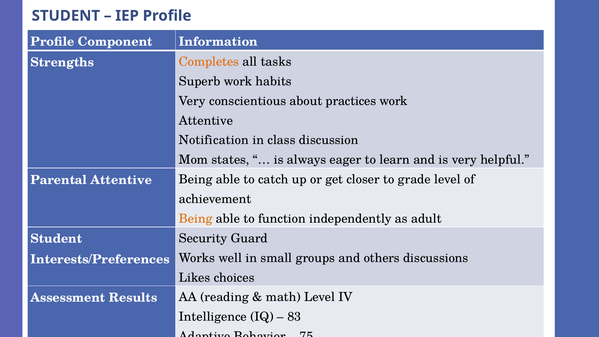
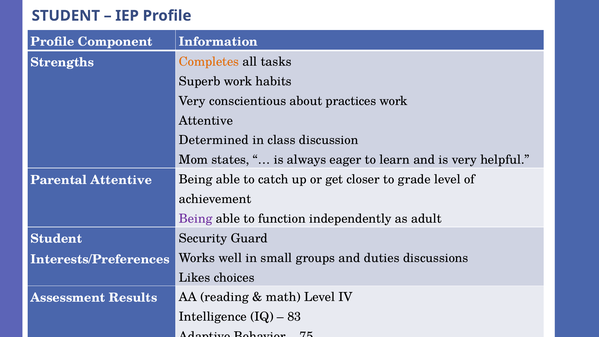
Notification: Notification -> Determined (214, 140)
Being colour: orange -> purple (196, 219)
others: others -> duties (382, 258)
